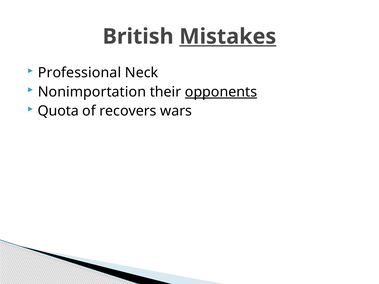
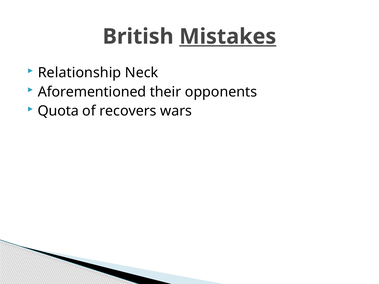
Professional: Professional -> Relationship (80, 73)
Nonimportation: Nonimportation -> Aforementioned (92, 92)
opponents underline: present -> none (221, 92)
